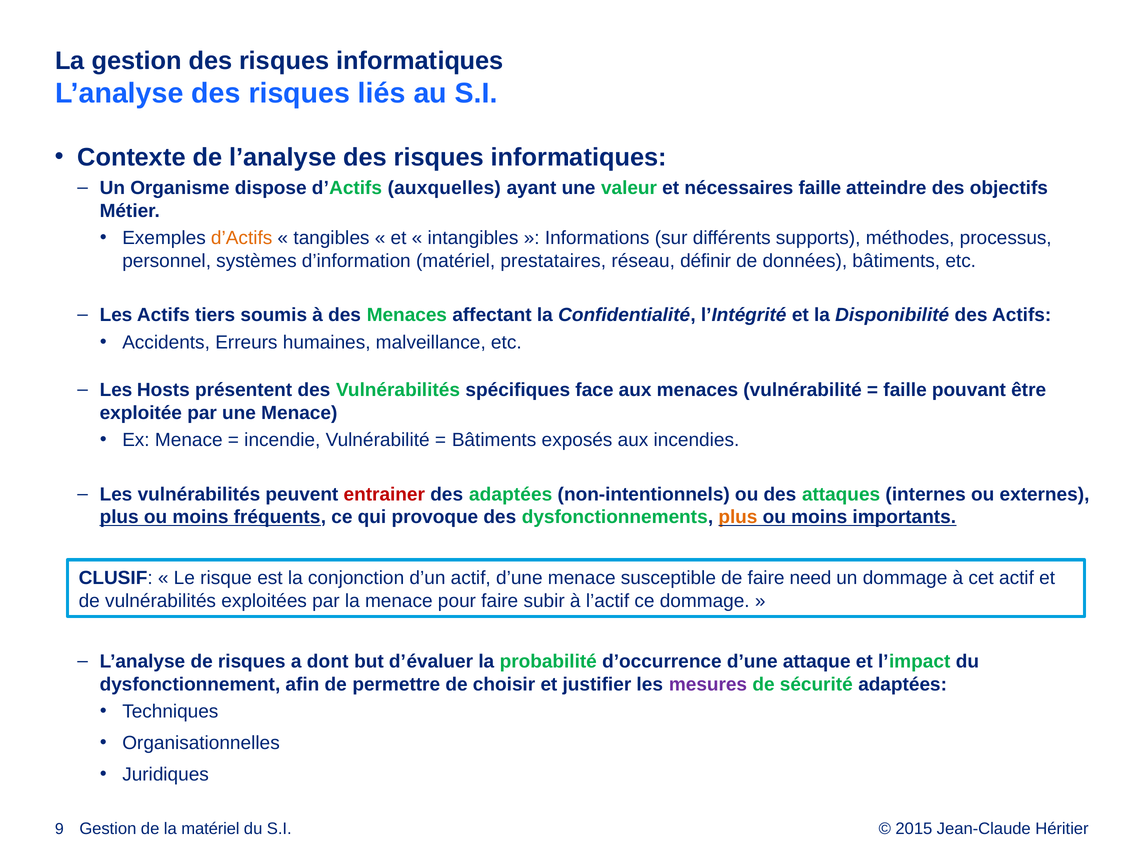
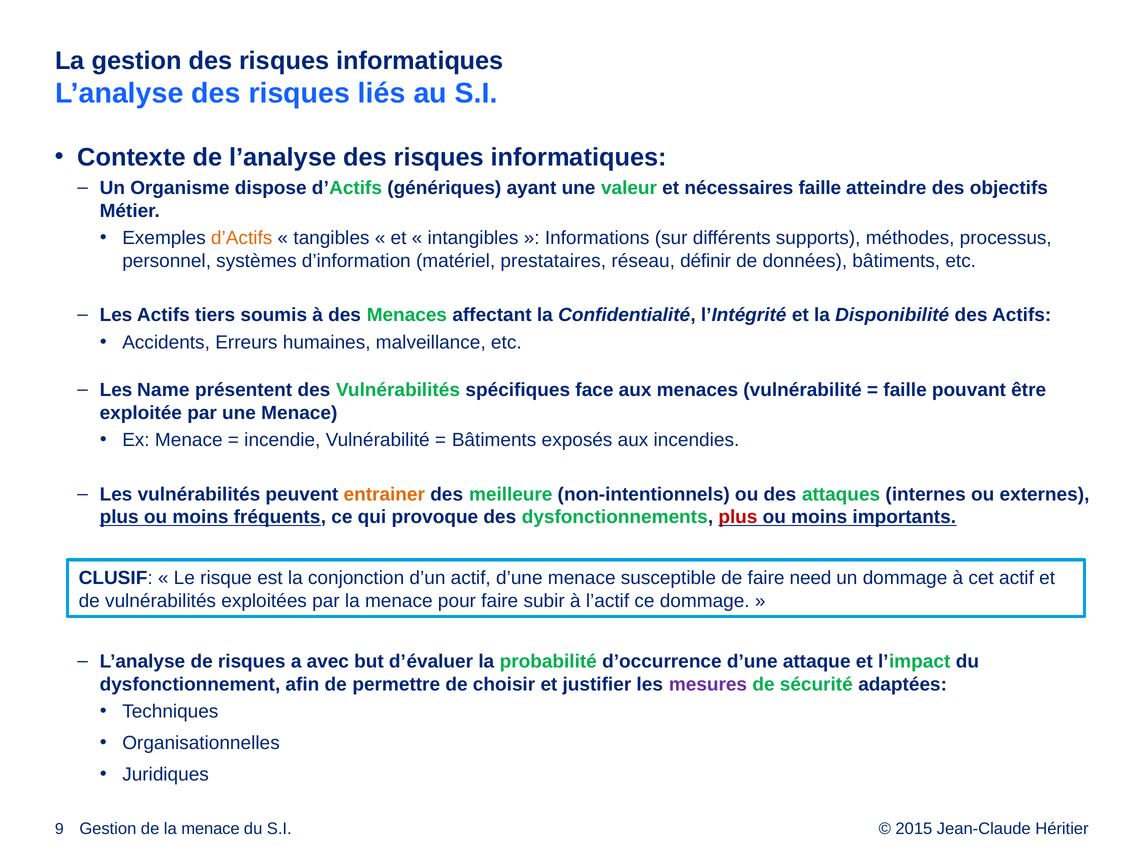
auxquelles: auxquelles -> génériques (444, 188)
Hosts: Hosts -> Name (163, 390)
entrainer colour: red -> orange (384, 494)
des adaptées: adaptées -> meilleure (511, 494)
plus colour: orange -> red (738, 517)
dont: dont -> avec (328, 662)
de la matériel: matériel -> menace (210, 829)
